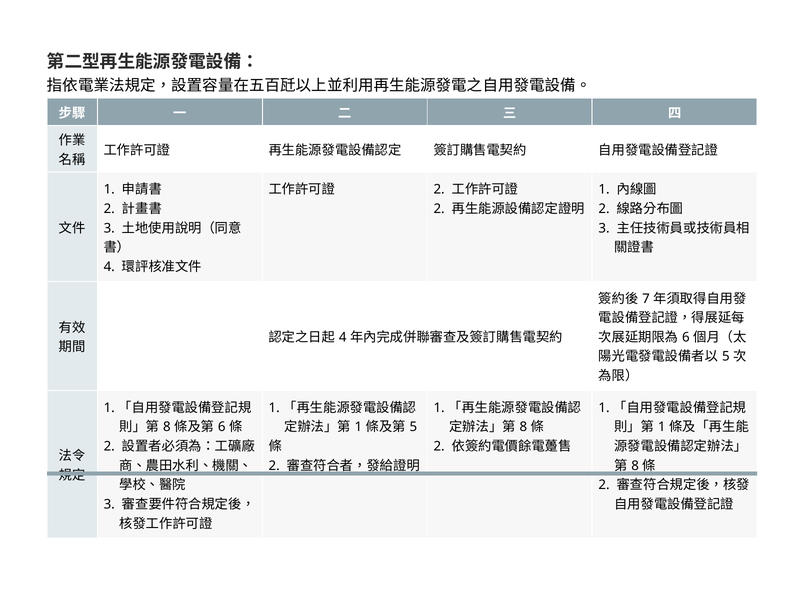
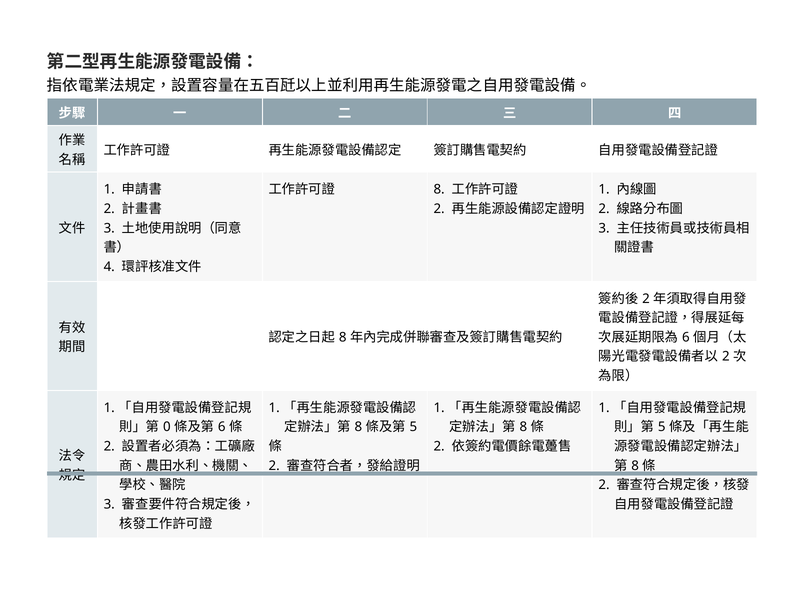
2: 2 -> 8 (439, 189)
7: 7 -> 2 (646, 298)
4: 4 -> 8 (343, 337)
5: 5 -> 2 (726, 356)
8: 8 -> 0 (167, 427)
1: 1 -> 8 (358, 427)
1: 1 -> 5 (662, 427)
